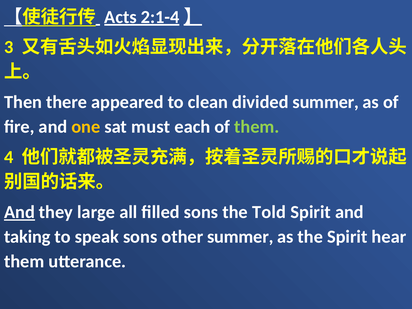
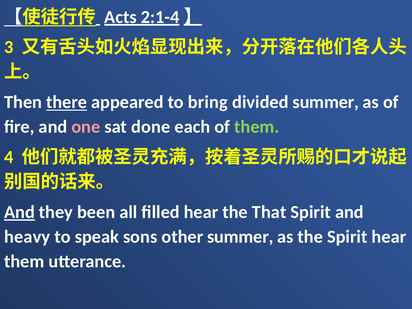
there underline: none -> present (67, 102)
clean: clean -> bring (208, 102)
one colour: yellow -> pink (86, 127)
must: must -> done (151, 127)
large: large -> been (96, 212)
filled sons: sons -> hear (201, 212)
Told: Told -> That (269, 212)
taking: taking -> heavy (27, 237)
